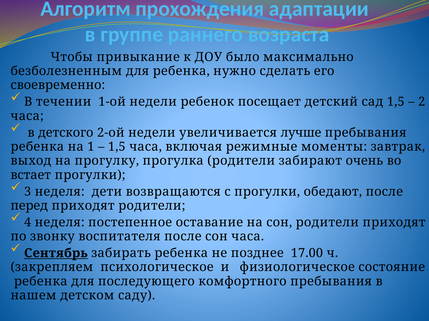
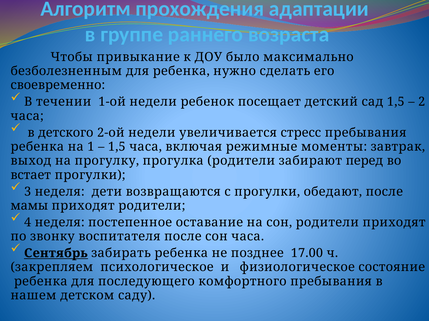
лучше: лучше -> стресс (301, 133)
очень: очень -> перед (364, 161)
перед: перед -> мамы (29, 206)
